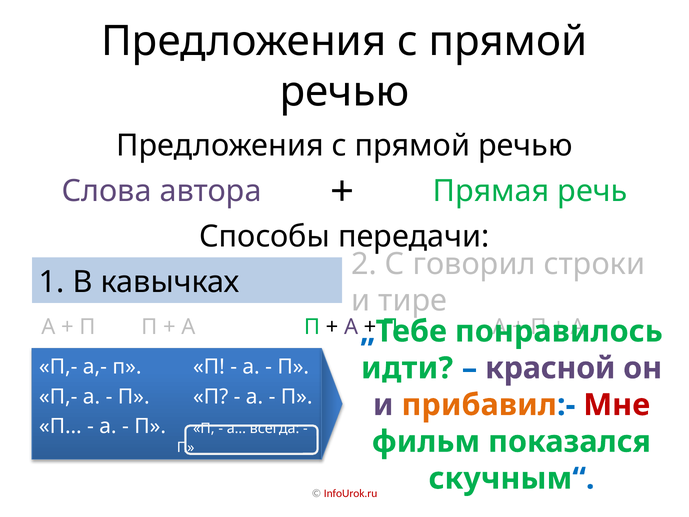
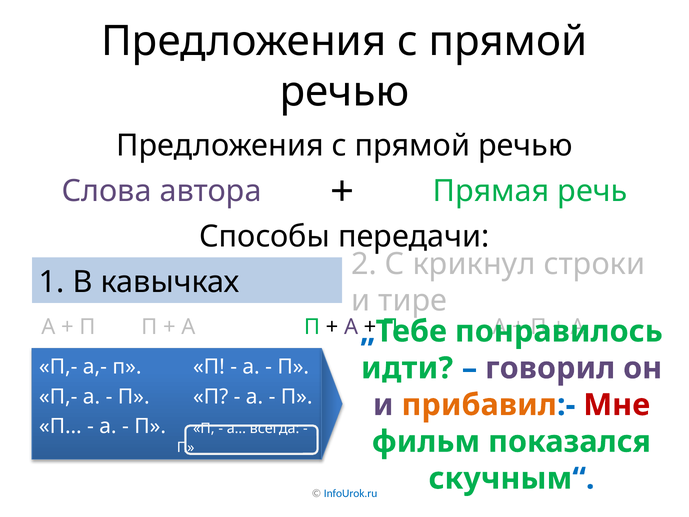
говорил: говорил -> крикнул (474, 264)
красной: красной -> говорил (550, 368)
InfoUrok.ru colour: red -> blue (351, 493)
